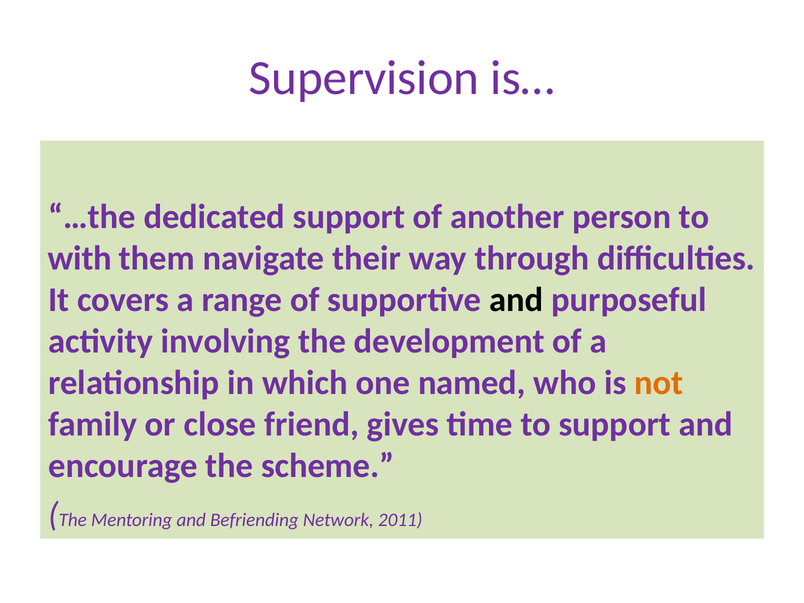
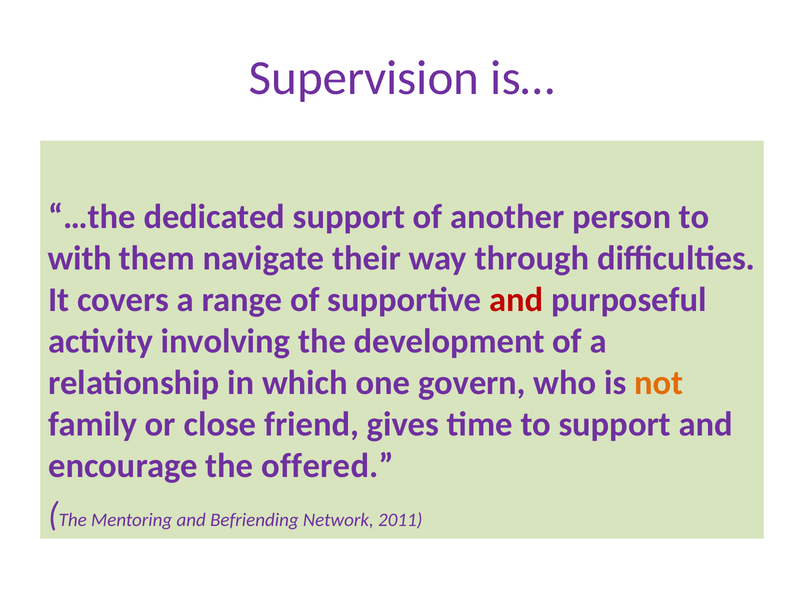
and colour: black -> red (516, 300)
named: named -> govern (472, 383)
scheme: scheme -> offered (328, 466)
